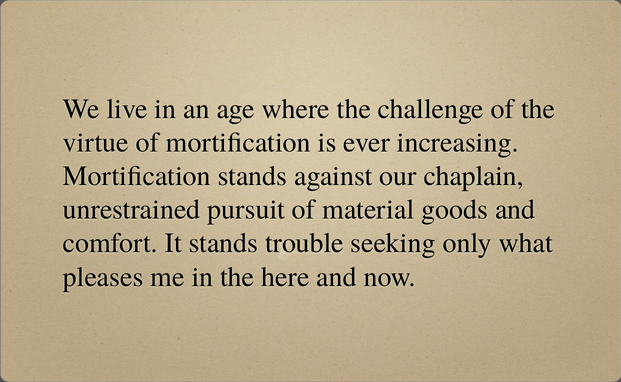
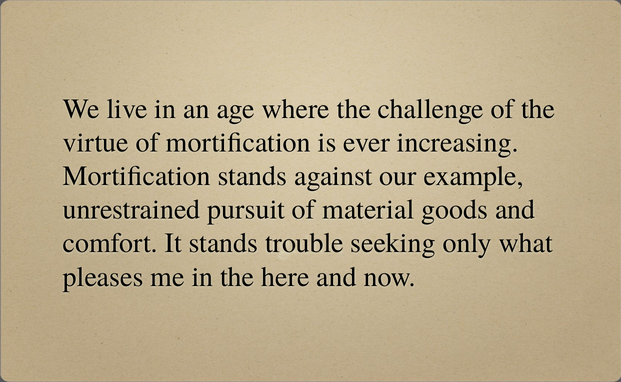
chaplain: chaplain -> example (474, 176)
